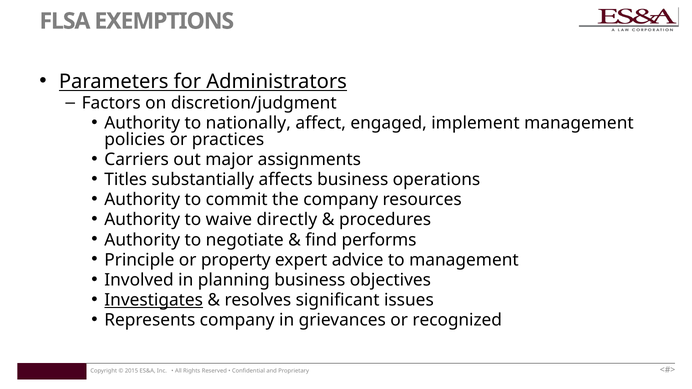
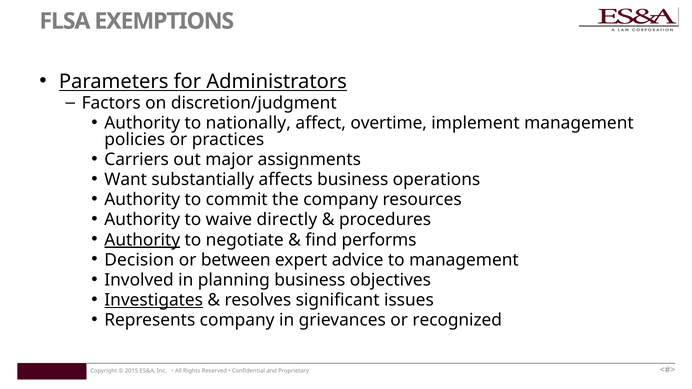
engaged: engaged -> overtime (389, 123)
Titles: Titles -> Want (126, 180)
Authority underline: none -> present (142, 240)
Principle: Principle -> Decision (139, 260)
property: property -> between (236, 260)
